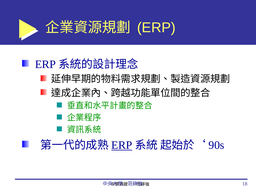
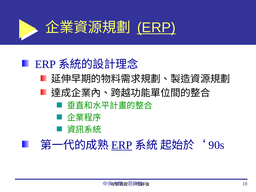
ERP underline: none -> present (156, 28)
